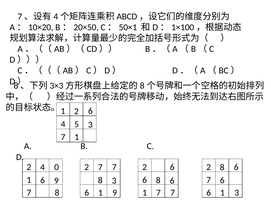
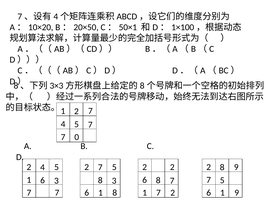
1 6: 6 -> 7 (90, 111)
4 3: 3 -> 7 (90, 125)
7 1: 1 -> 0 (77, 137)
0: 0 -> 5 (57, 167)
7: 7 -> 5 (114, 167)
6: 6 -> 2 (172, 167)
6: 6 -> 9 (236, 167)
1 9: 9 -> 3 (56, 181)
6: 6 -> 7 (172, 181)
6: 6 -> 5 (222, 180)
7 8: 8 -> 7 (57, 193)
6 9: 9 -> 8 (115, 193)
7: 7 -> 2 (173, 193)
6 3: 3 -> 9 (237, 193)
